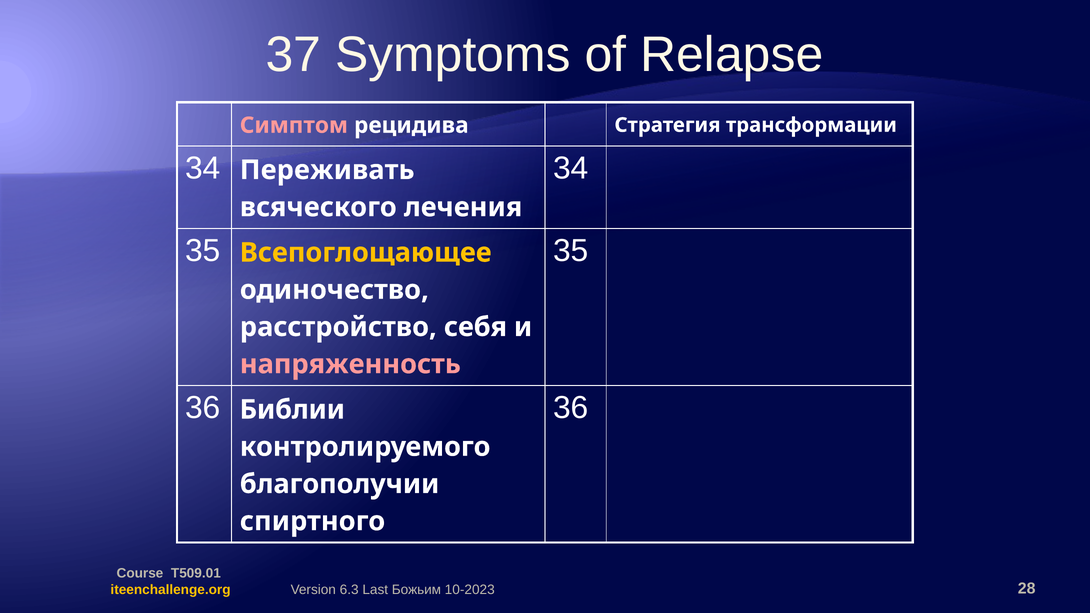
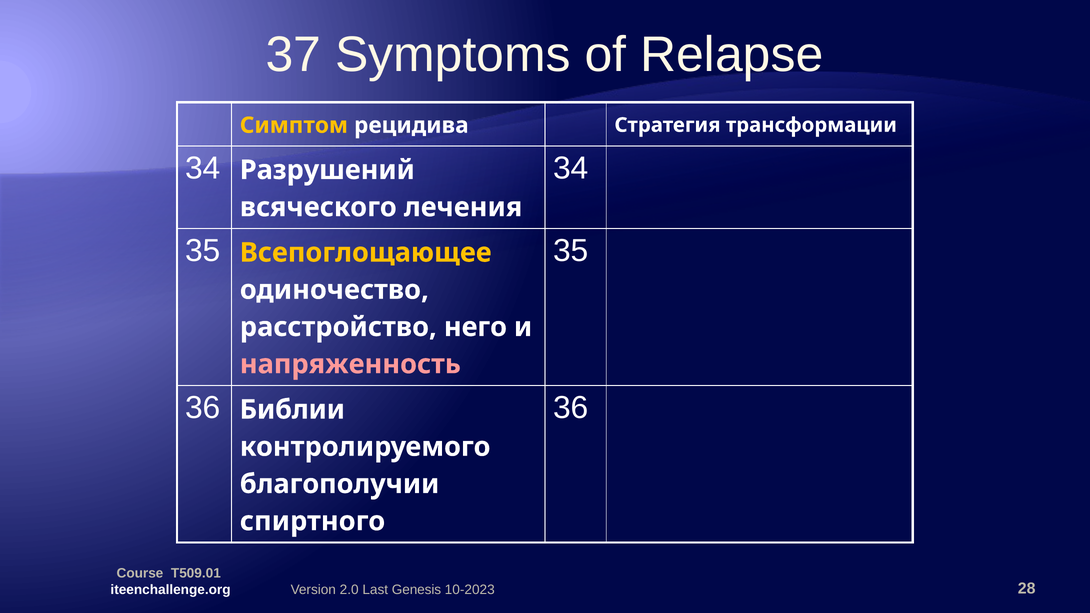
Симптом colour: pink -> yellow (294, 125)
Переживать: Переживать -> Разрушений (327, 170)
себя: себя -> него (475, 327)
iteenchallenge.org colour: yellow -> white (171, 590)
6.3: 6.3 -> 2.0 (349, 590)
Божьим: Божьим -> Genesis (416, 590)
